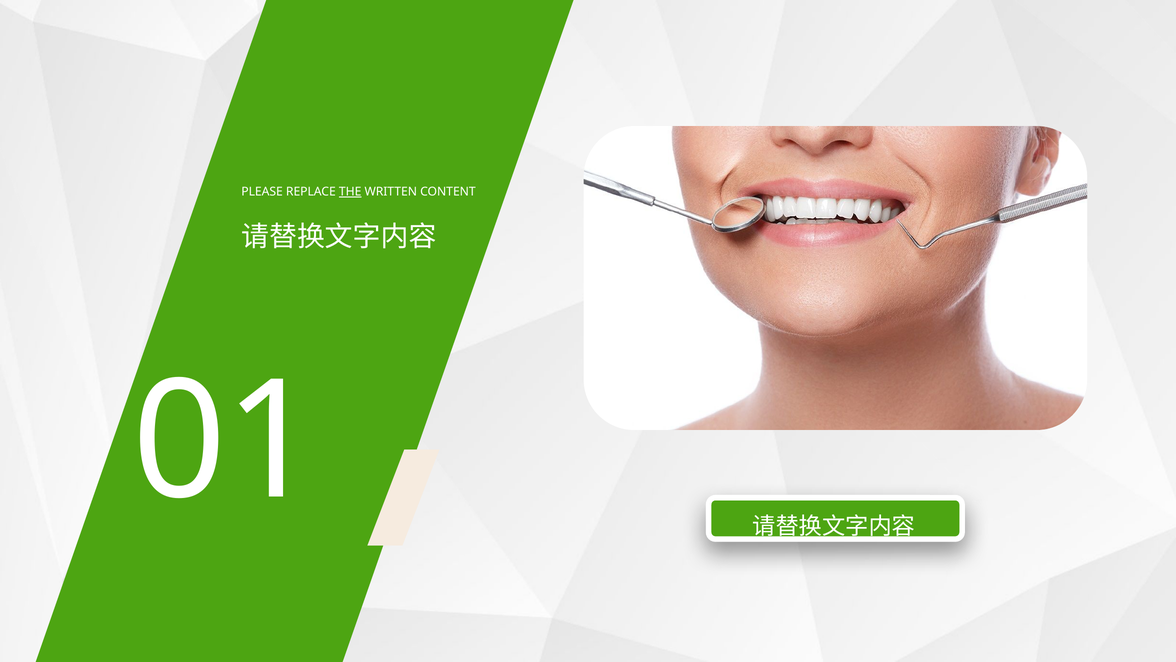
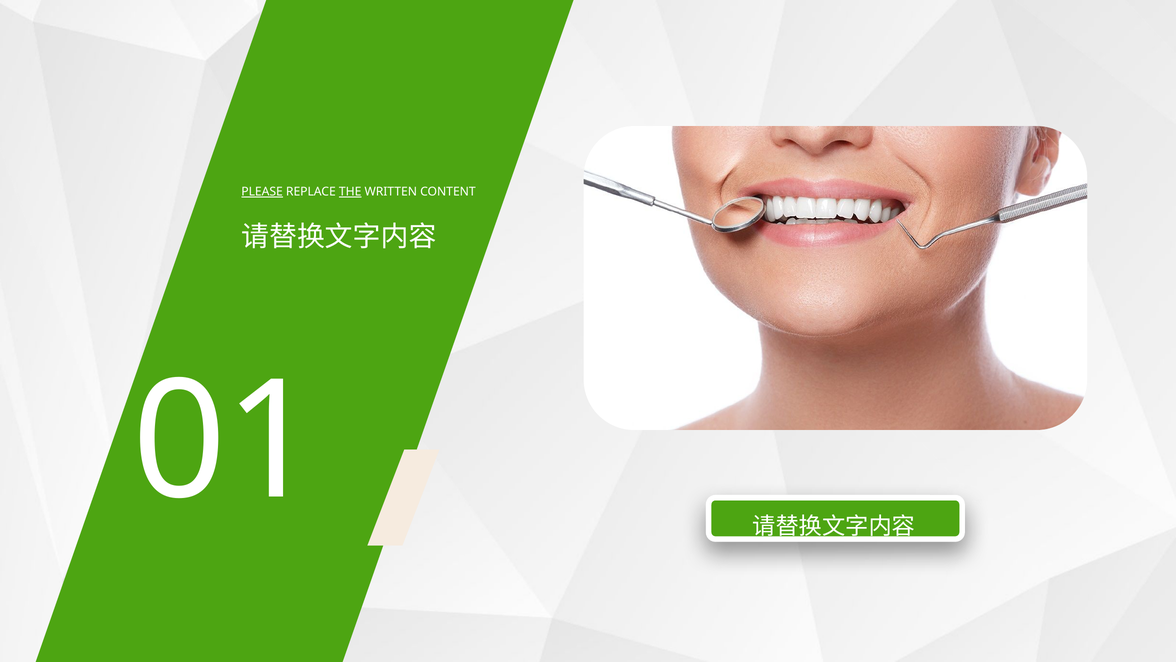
PLEASE underline: none -> present (262, 192)
